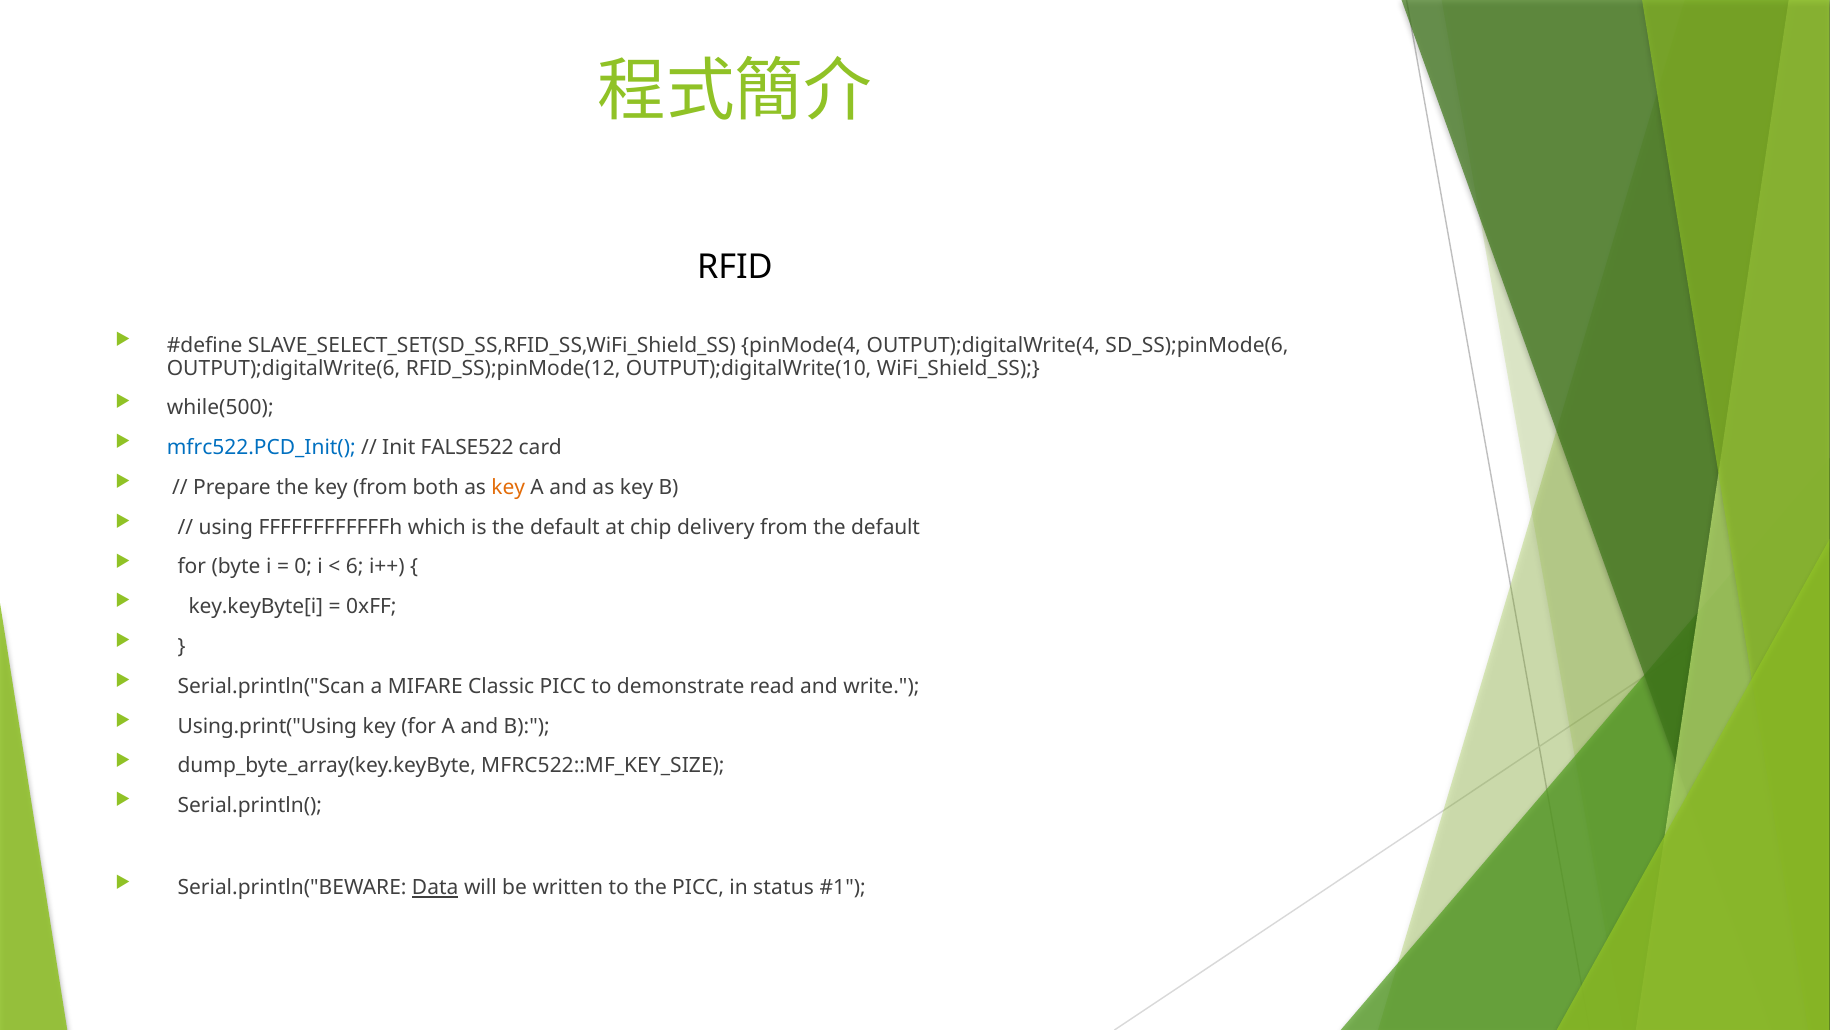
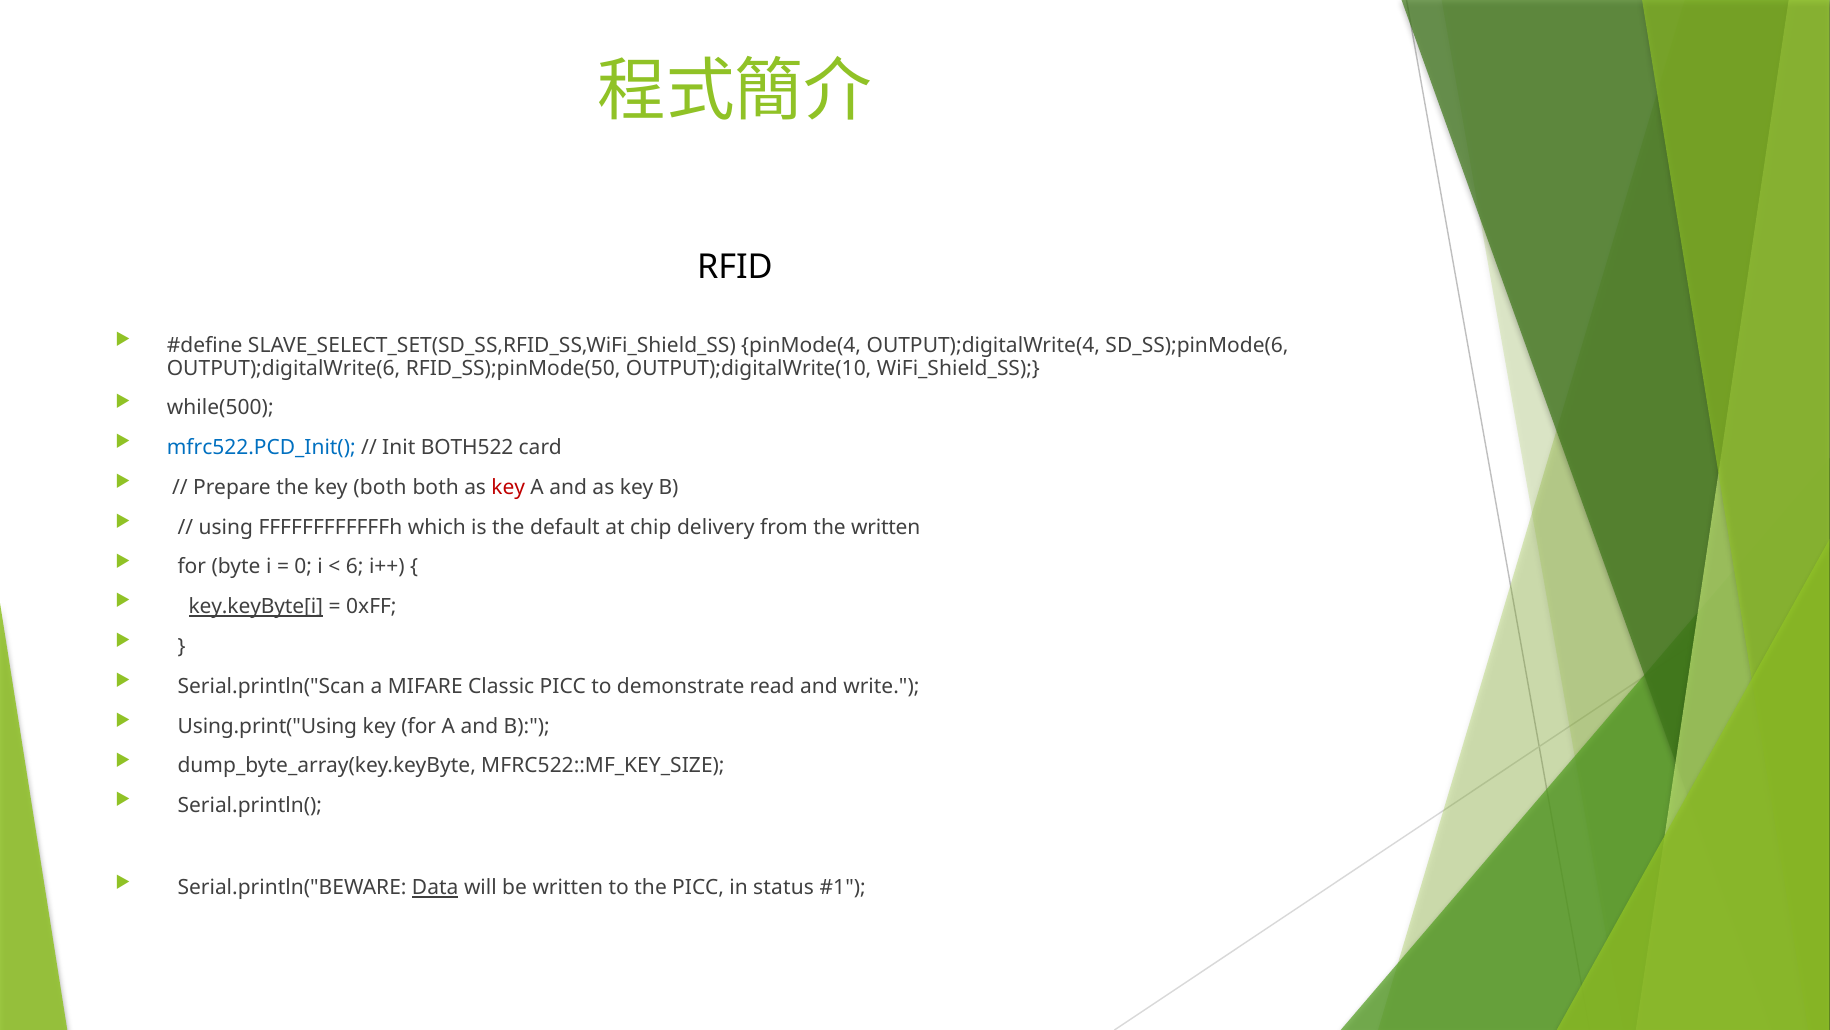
RFID_SS);pinMode(12: RFID_SS);pinMode(12 -> RFID_SS);pinMode(50 (513, 368)
FALSE522: FALSE522 -> BOTH522 (467, 447)
key from: from -> both (380, 487)
key colour: orange -> red (508, 487)
from the default: default -> written (886, 527)
key.keyByte[i underline: none -> present (256, 606)
